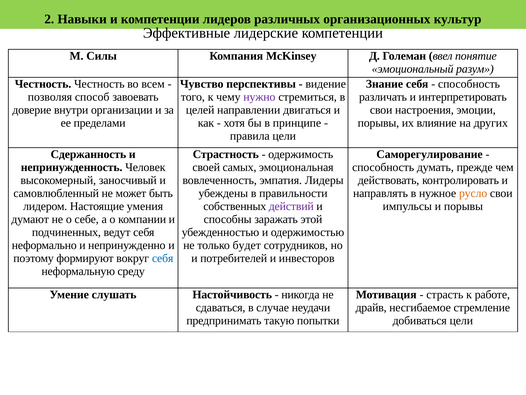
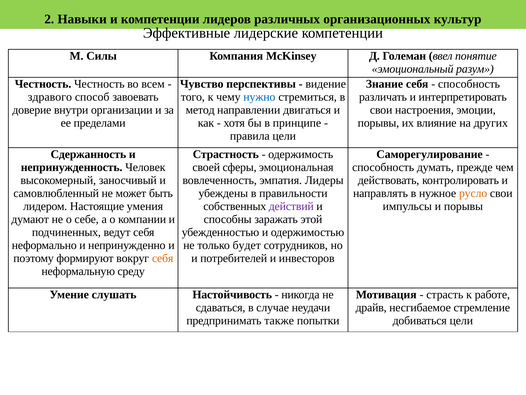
позволяя: позволяя -> здравого (50, 97)
нужно colour: purple -> blue (259, 97)
целей: целей -> метод (200, 110)
самых: самых -> сферы (240, 167)
себя colour: blue -> orange (163, 258)
такую: такую -> также (279, 320)
